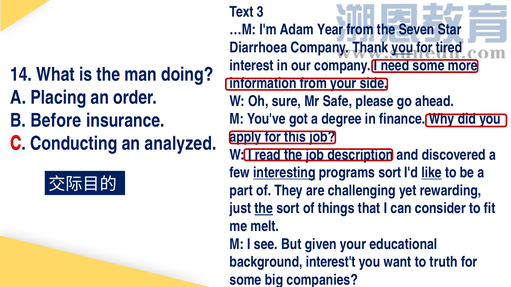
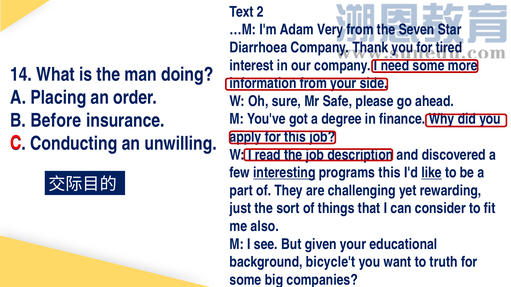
3: 3 -> 2 (260, 12)
Year: Year -> Very (330, 30)
you underline: present -> none (402, 48)
analyzed: analyzed -> unwilling (181, 144)
programs sort: sort -> this (390, 173)
the underline: present -> none (264, 209)
melt: melt -> also (265, 227)
interest't: interest't -> bicycle't (331, 262)
